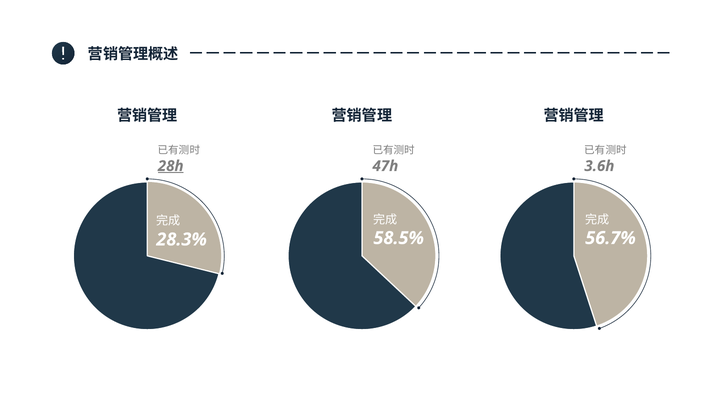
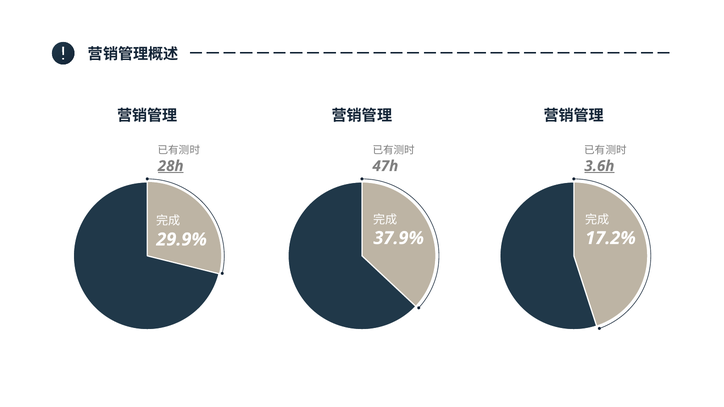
3.6h underline: none -> present (599, 166)
58.5%: 58.5% -> 37.9% (399, 238)
56.7%: 56.7% -> 17.2% (611, 238)
28.3%: 28.3% -> 29.9% (182, 240)
